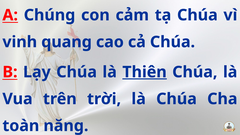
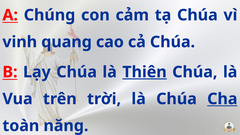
Cha underline: none -> present (222, 99)
